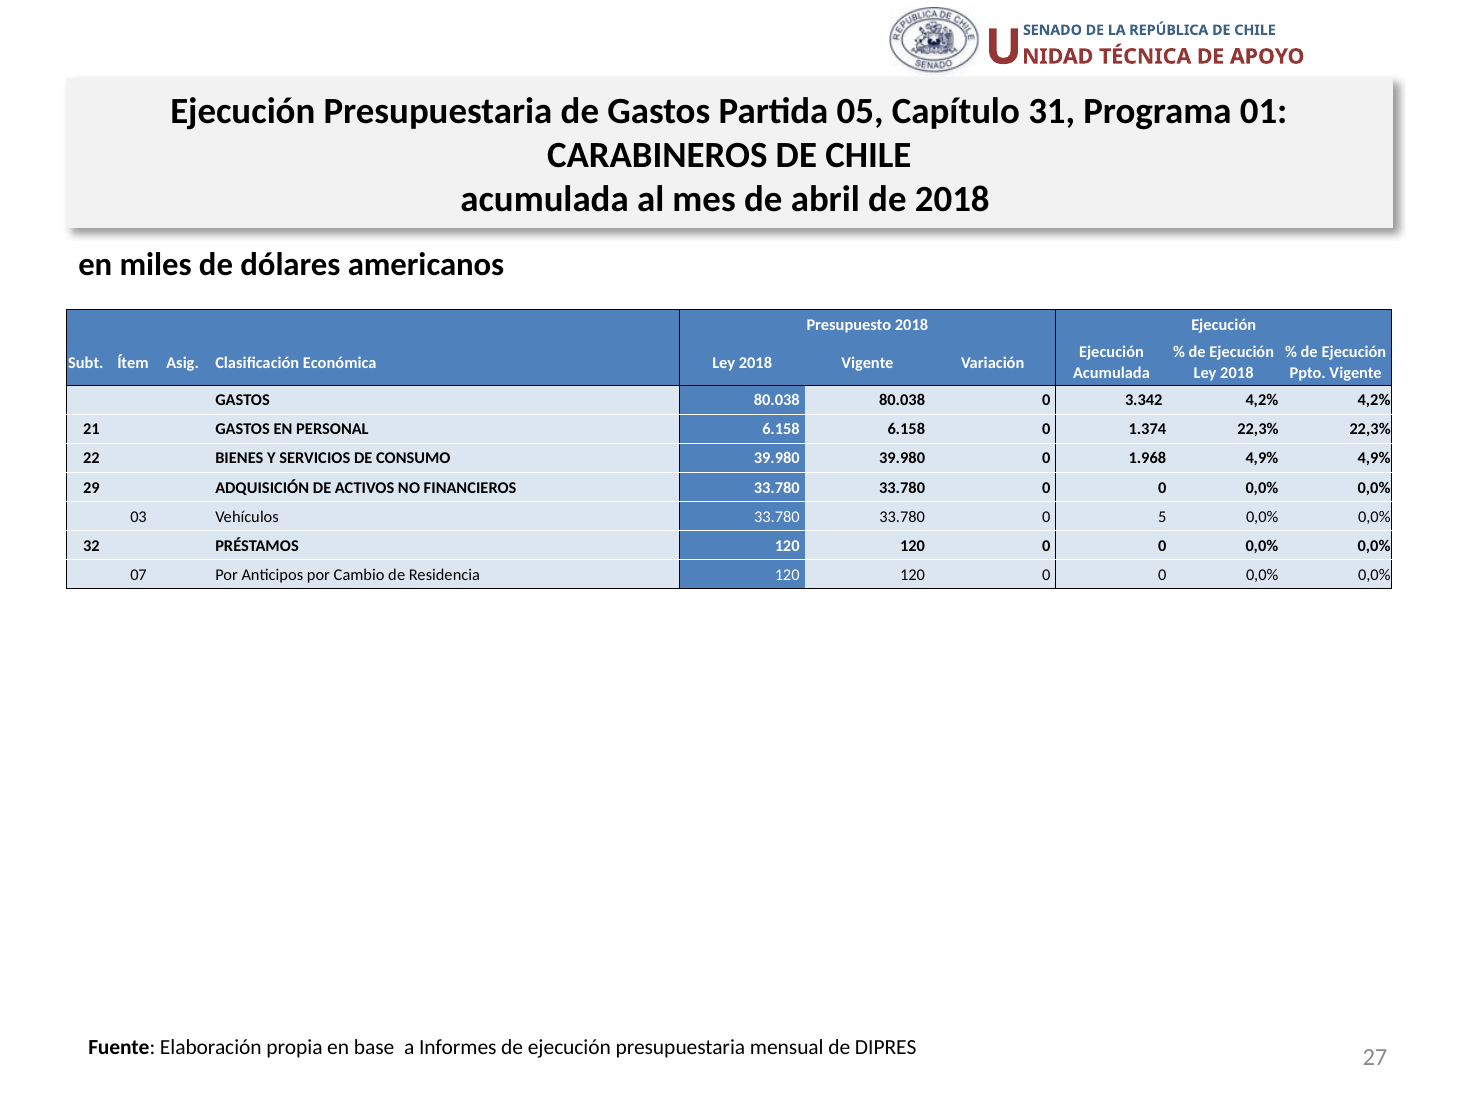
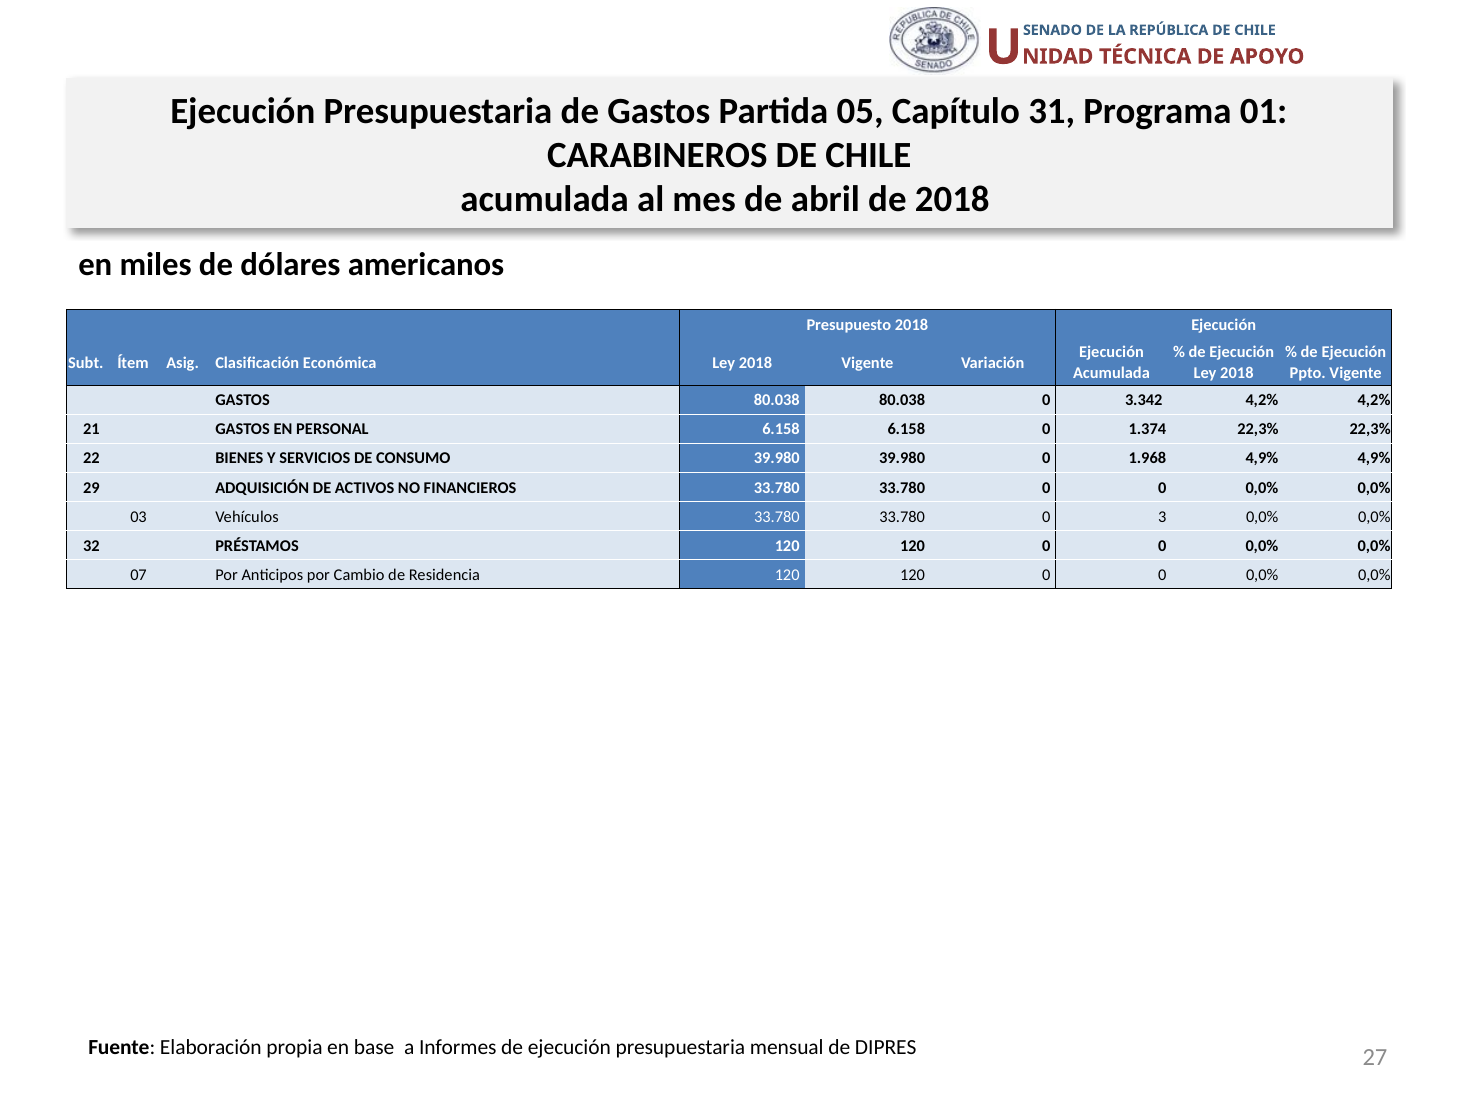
5: 5 -> 3 (1162, 517)
